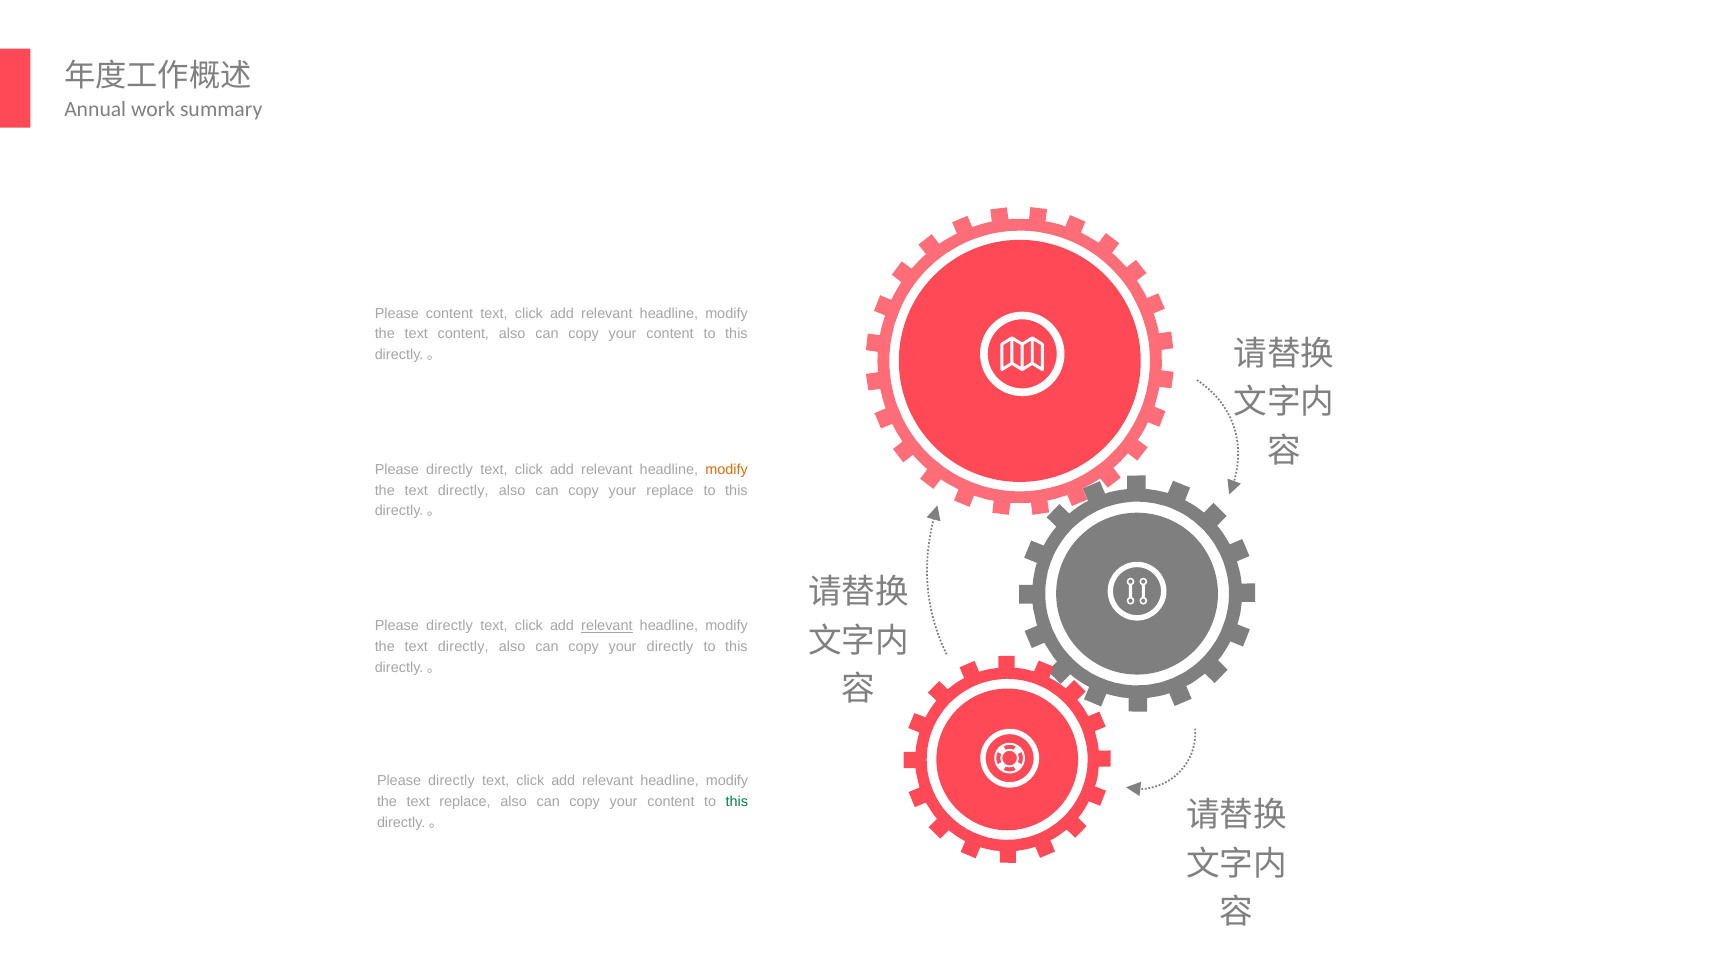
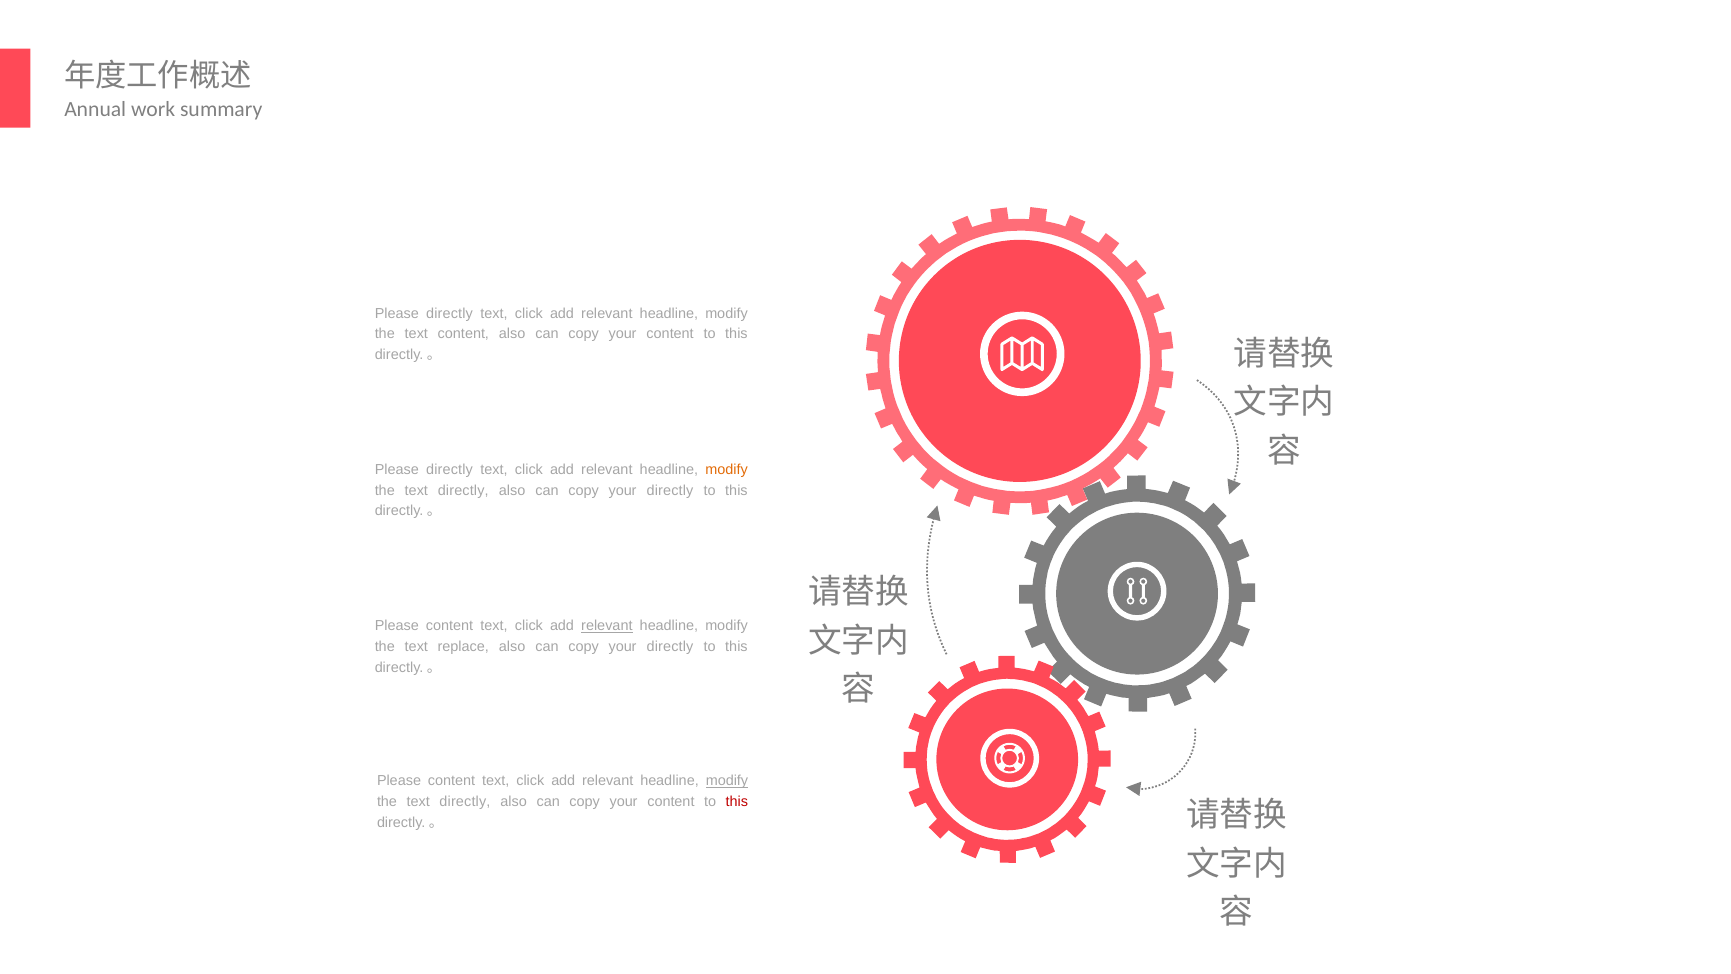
content: content -> directly (449, 313)
replace: replace -> directly (670, 490)
directly: directly -> content (450, 626)
directly: directly -> replace (463, 646)
directly: directly -> content (451, 781)
modify underline: none -> present (727, 781)
replace: replace -> directly (465, 802)
this colour: green -> red (737, 802)
